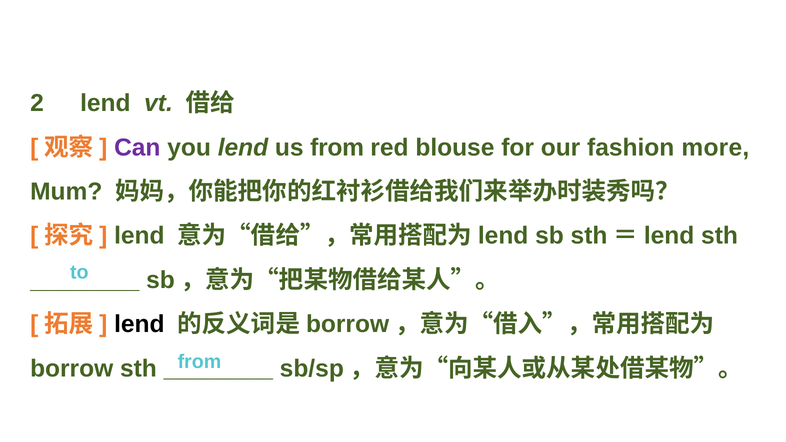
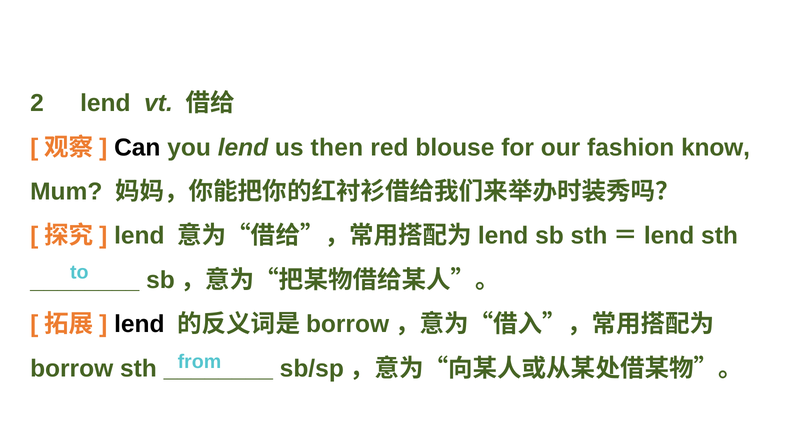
Can colour: purple -> black (137, 147)
us from: from -> then (337, 147)
more: more -> know (716, 147)
